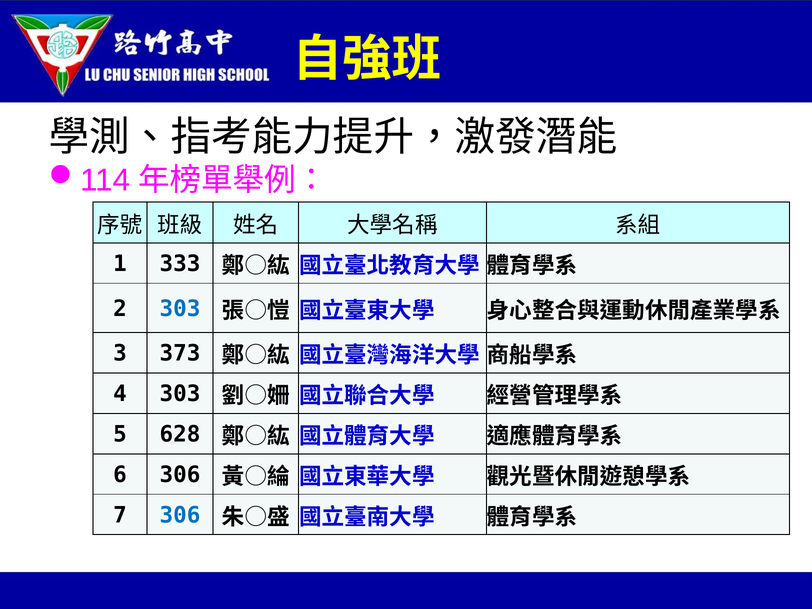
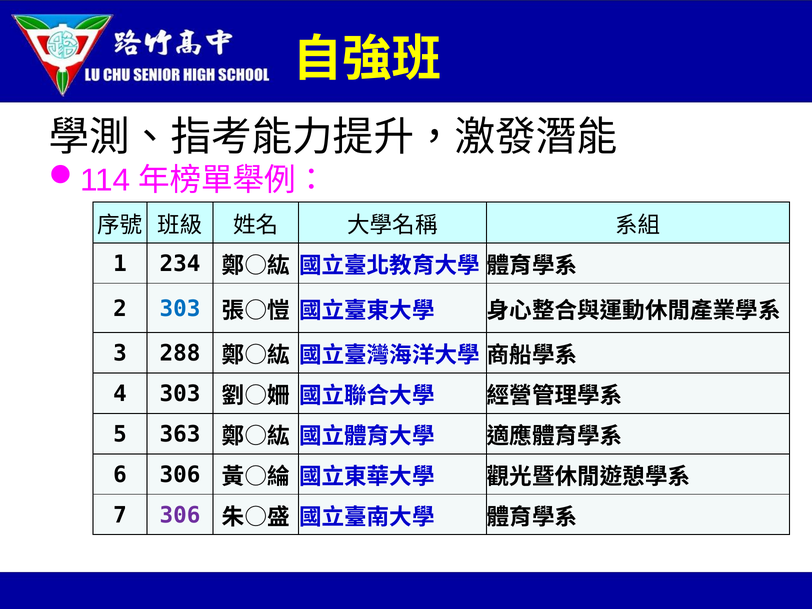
333: 333 -> 234 (180, 264)
373: 373 -> 288 (180, 354)
628: 628 -> 363 (180, 434)
306 colour: blue -> purple (180, 515)
